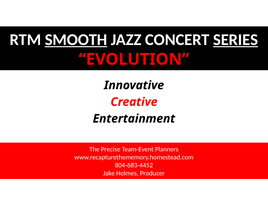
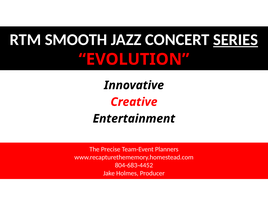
SMOOTH underline: present -> none (76, 40)
